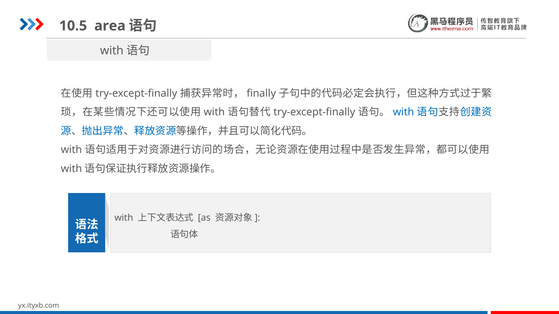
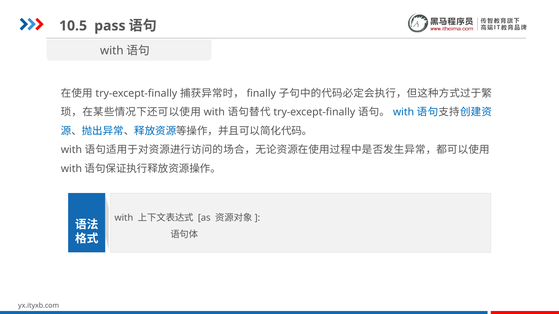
area: area -> pass (110, 26)
